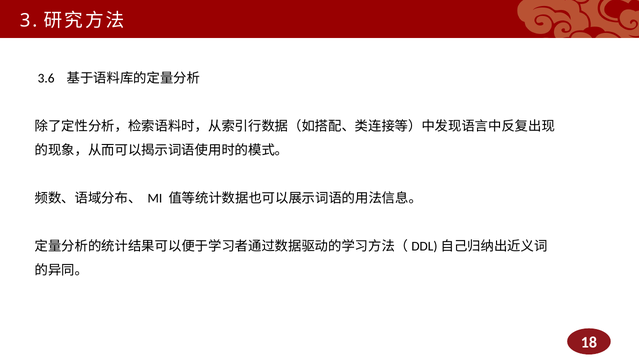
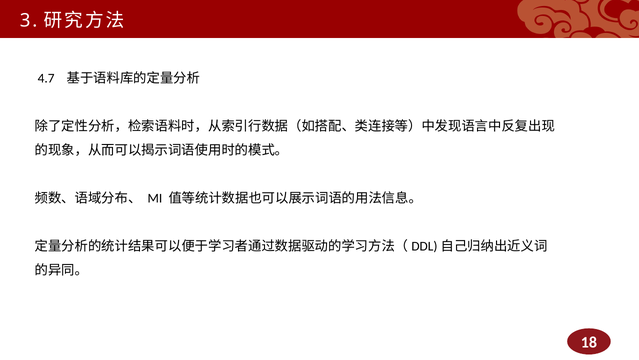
3.6: 3.6 -> 4.7 (46, 78)
